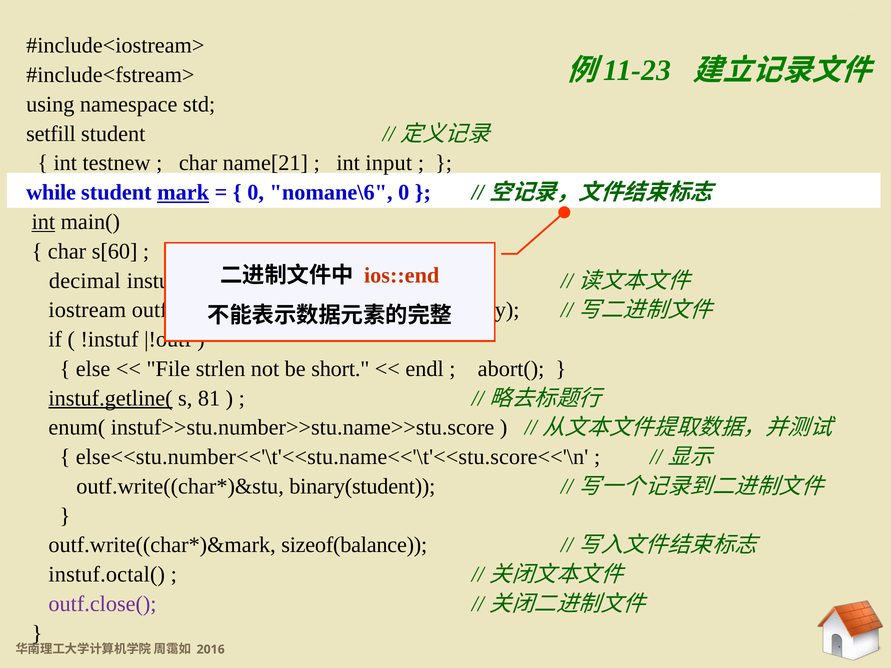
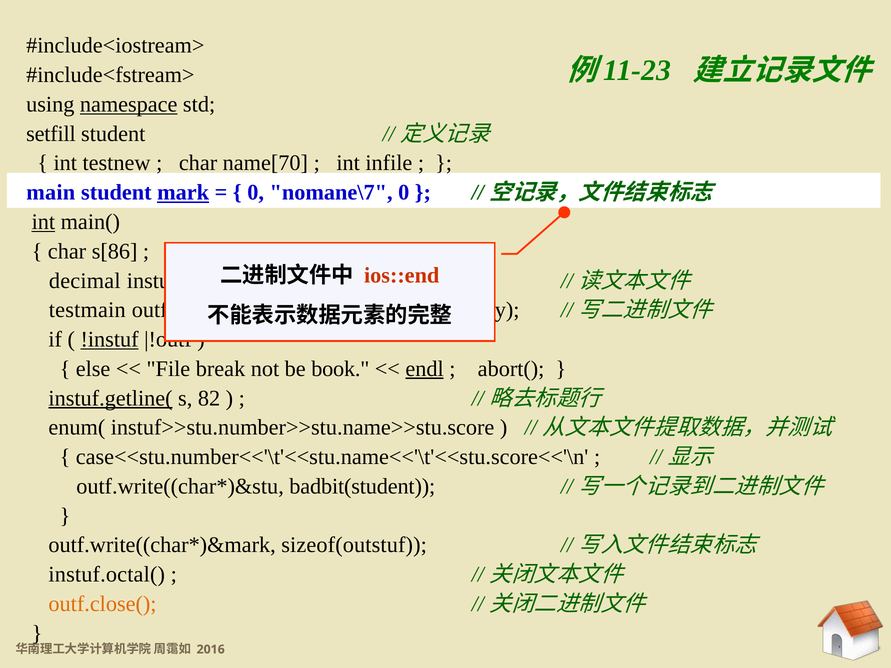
namespace underline: none -> present (129, 104)
name[21: name[21 -> name[70 (265, 163)
input: input -> infile (389, 163)
while: while -> main (51, 193)
nomane\6: nomane\6 -> nomane\7 (331, 193)
s[60: s[60 -> s[86 (115, 251)
iostream: iostream -> testmain (87, 310)
!instuf underline: none -> present (110, 340)
strlen: strlen -> break (221, 369)
short: short -> book (340, 369)
endl underline: none -> present (425, 369)
81: 81 -> 82 (209, 398)
else<<stu.number<<'\t'<<stu.name<<'\t'<<stu.score<<'\n: else<<stu.number<<'\t'<<stu.name<<'\t'<<stu.score<<'\n -> case<<stu.number<<'\t'<<stu.name<<'\t'<<stu.score<<'\n (332, 457)
binary(student: binary(student -> badbit(student (362, 487)
sizeof(balance: sizeof(balance -> sizeof(outstuf (354, 545)
outf.close( colour: purple -> orange (103, 604)
